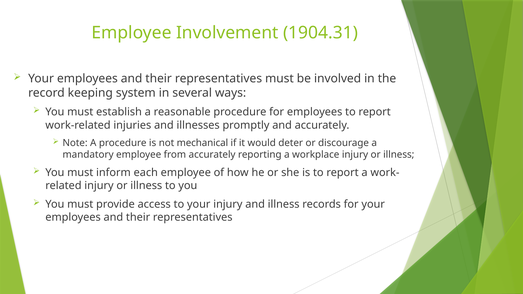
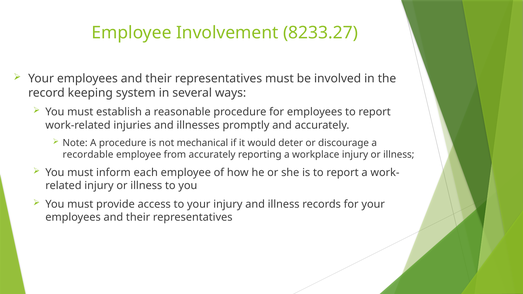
1904.31: 1904.31 -> 8233.27 (320, 33)
mandatory: mandatory -> recordable (88, 155)
